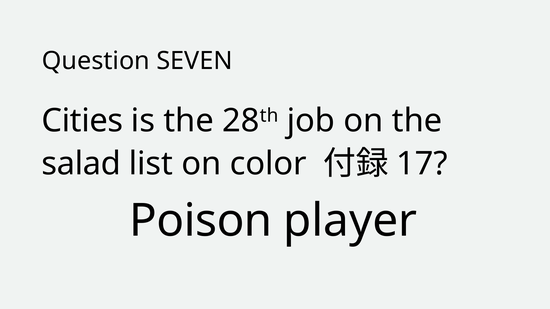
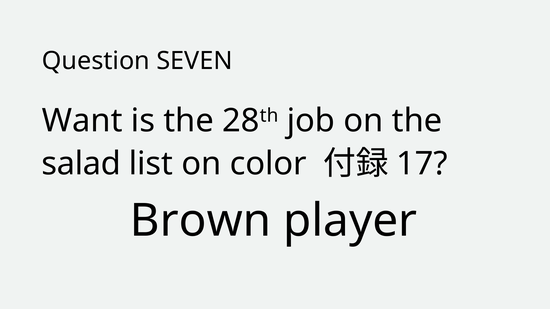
Cities: Cities -> Want (82, 121)
Poison: Poison -> Brown (200, 221)
